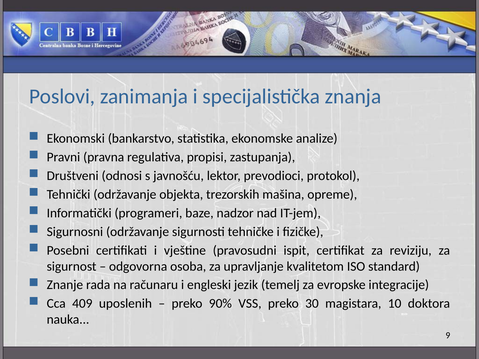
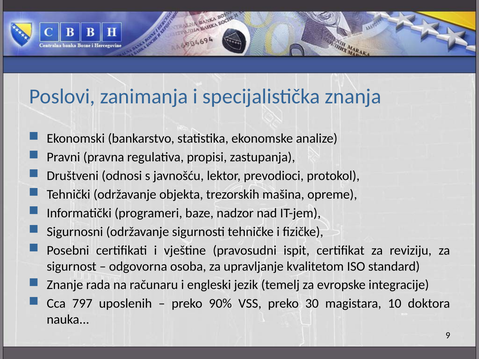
409: 409 -> 797 (82, 304)
